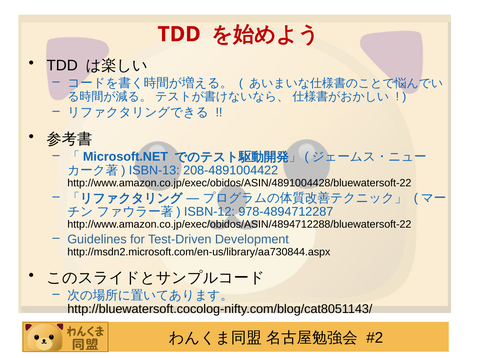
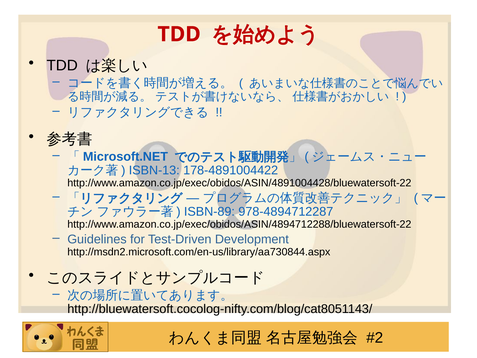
208-4891004422: 208-4891004422 -> 178-4891004422 (231, 170)
ISBN-12: ISBN-12 -> ISBN-89 (209, 212)
